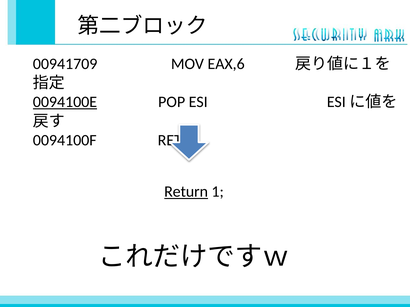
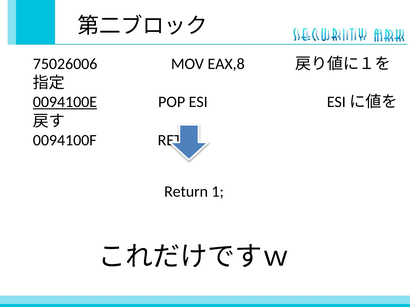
00941709: 00941709 -> 75026006 (65, 64)
EAX,6: EAX,6 -> EAX,8 (226, 64)
Return underline: present -> none (186, 192)
